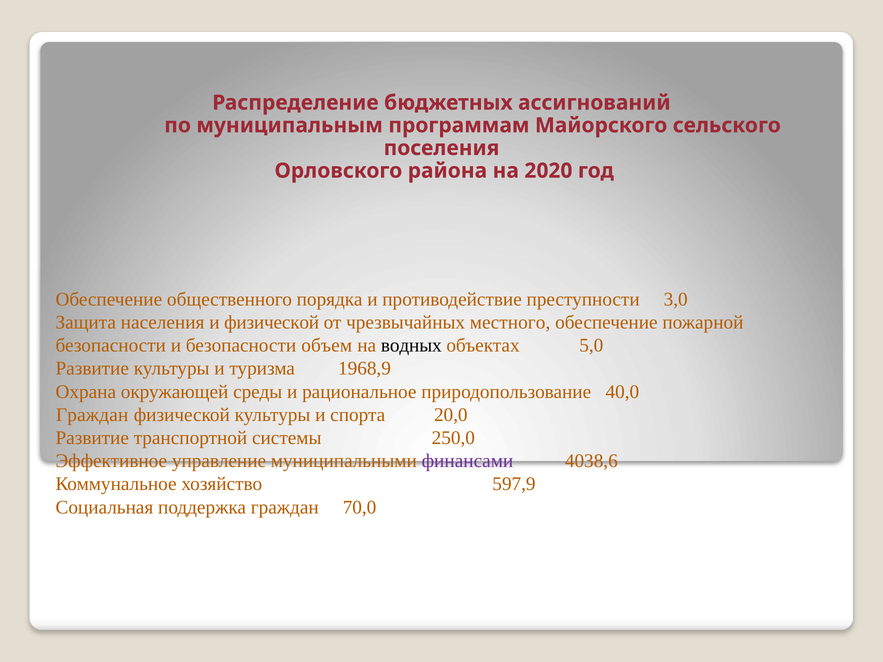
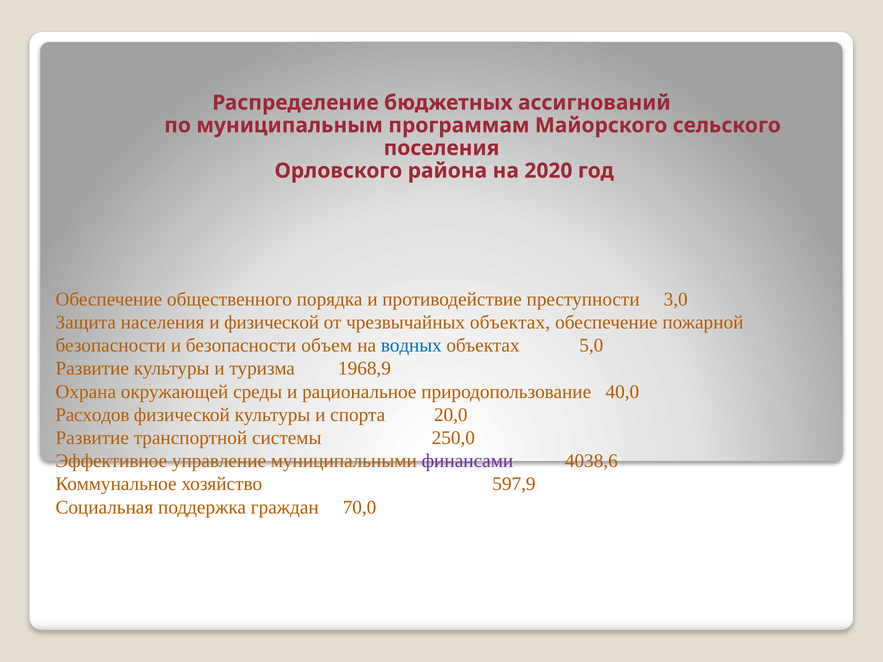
чрезвычайных местного: местного -> объектах (510, 322)
водных colour: black -> blue (411, 346)
Граждан: Граждан -> Расходов (92, 415)
